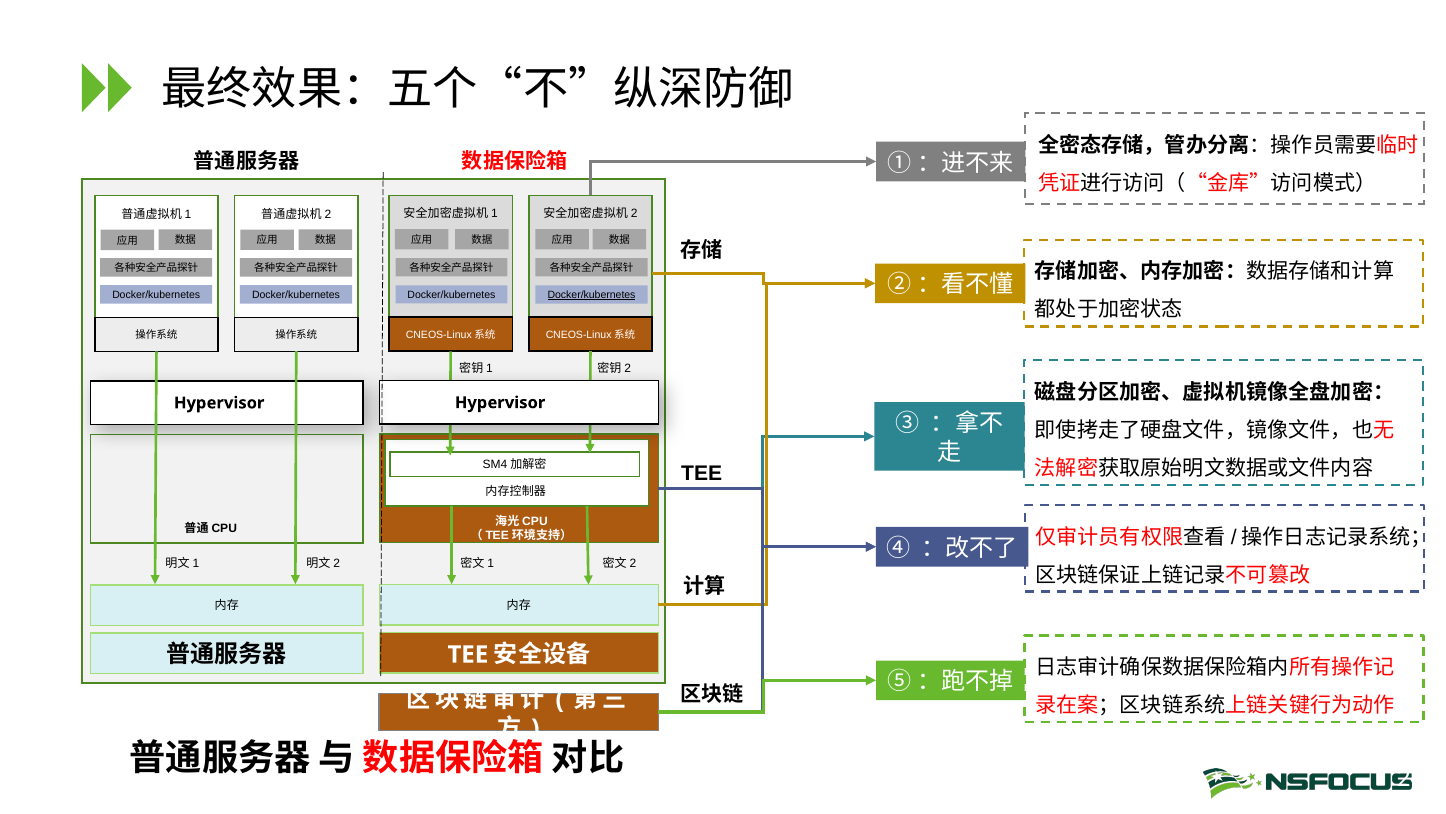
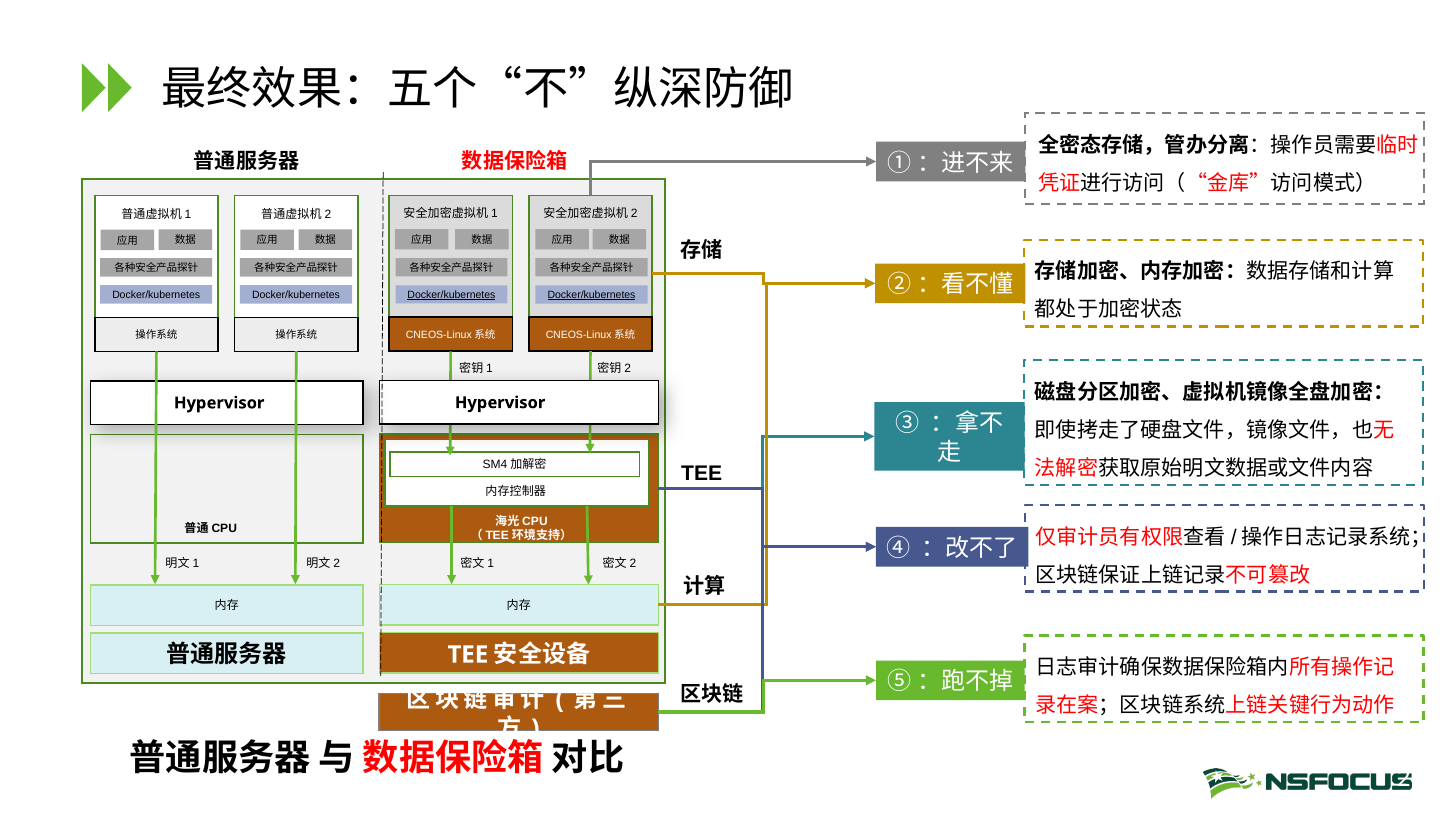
Docker/kubernetes underline: none -> present (451, 295)
